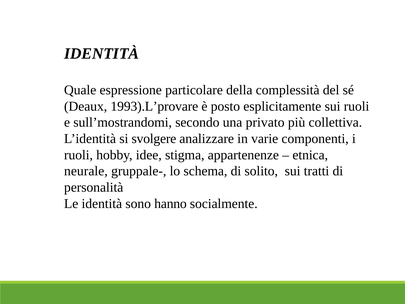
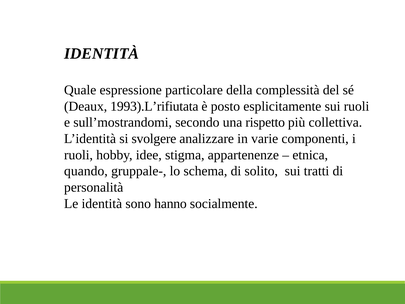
1993).L’provare: 1993).L’provare -> 1993).L’rifiutata (154, 106)
privato: privato -> rispetto (265, 122)
neurale: neurale -> quando (86, 171)
